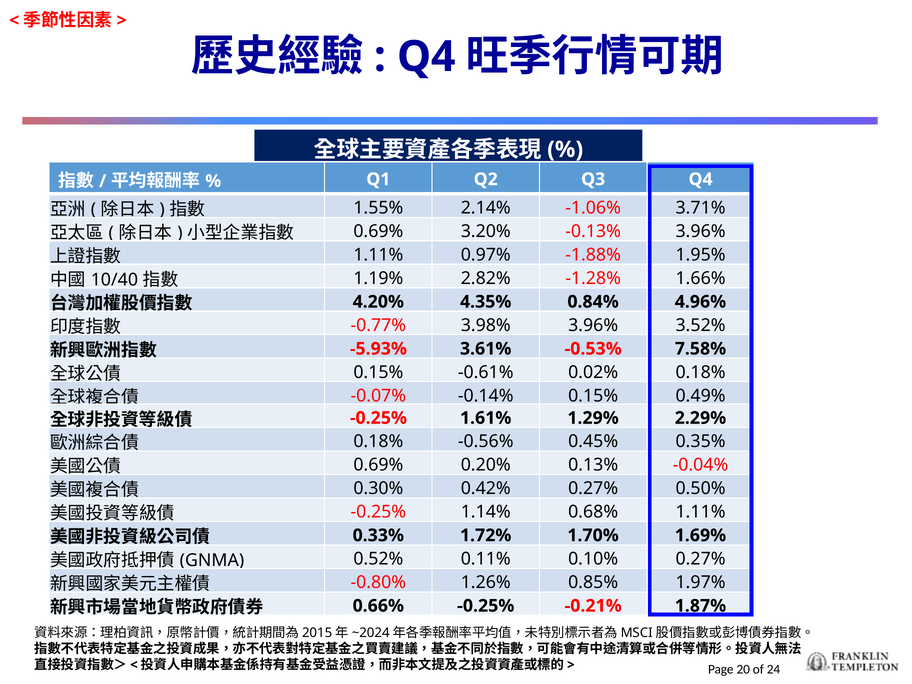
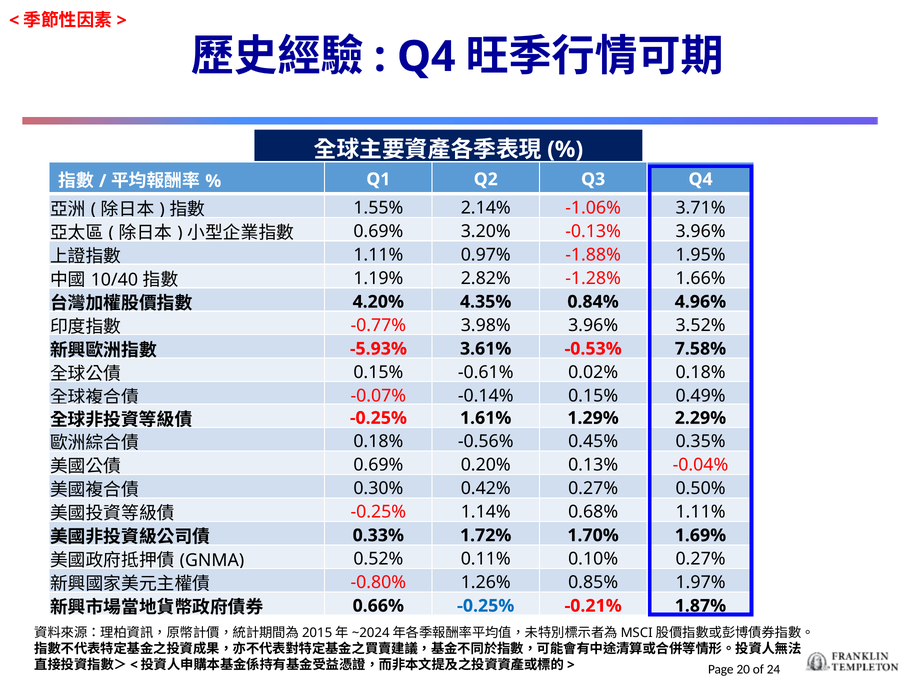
-0.25% colour: black -> blue (486, 606)
